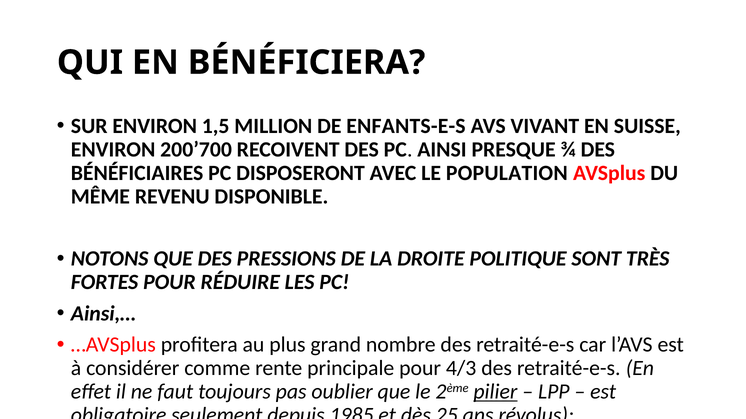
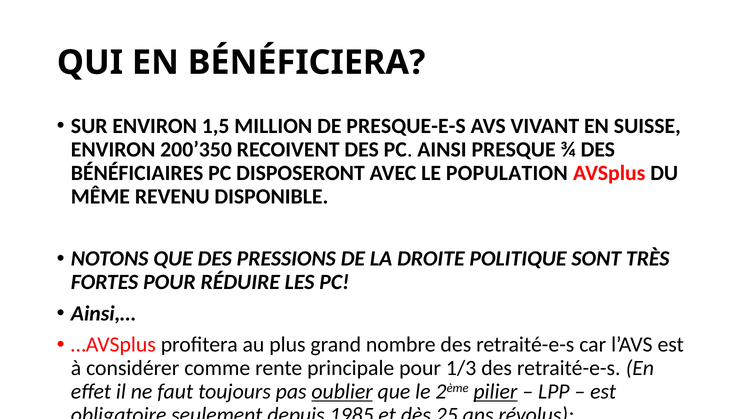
ENFANTS-E-S: ENFANTS-E-S -> PRESQUE-E-S (406, 126)
200’700: 200’700 -> 200’350 (196, 150)
4/3: 4/3 -> 1/3 (461, 369)
oublier underline: none -> present (342, 392)
